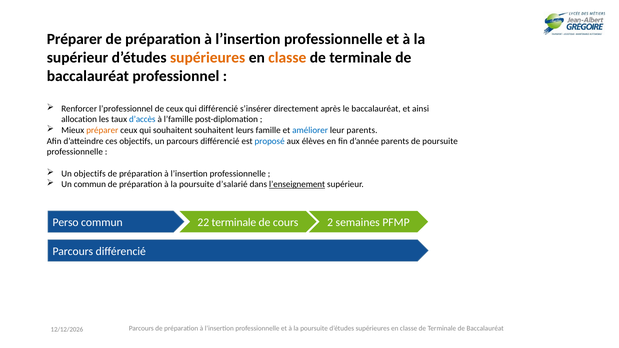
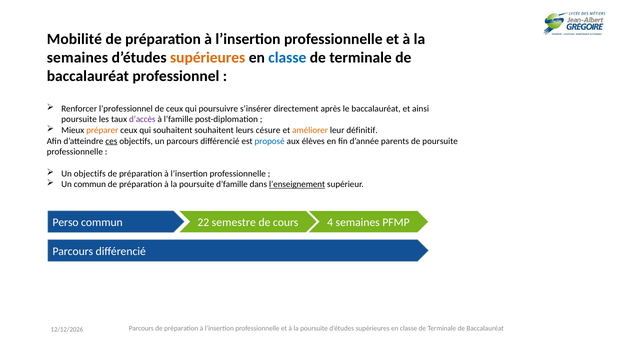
Préparer: Préparer -> Mobilité (74, 39)
supérieur: supérieur -> semaines (77, 58)
classe colour: orange -> blue (287, 58)
qui différencié: différencié -> poursuivre (218, 109)
allocation: allocation -> poursuite (79, 119)
d’accès colour: blue -> purple (142, 119)
famille: famille -> césure (268, 130)
améliorer colour: blue -> orange (310, 130)
leur parents: parents -> définitif (362, 130)
ces underline: none -> present (111, 141)
d’salarié: d’salarié -> d’famille (232, 184)
22 terminale: terminale -> semestre (234, 223)
2: 2 -> 4 (330, 223)
